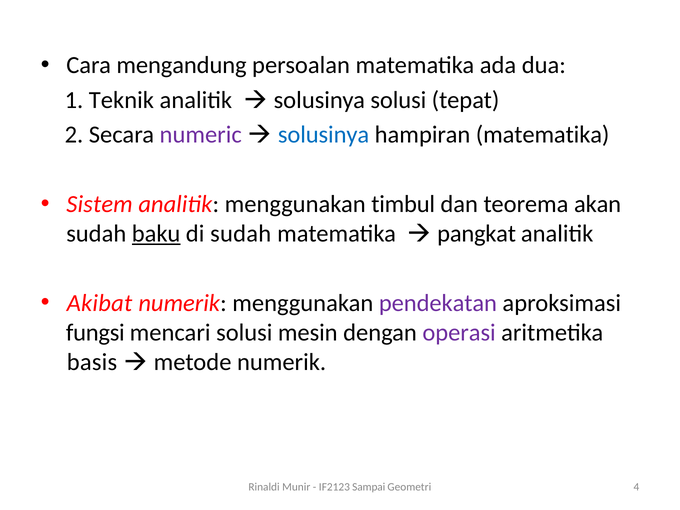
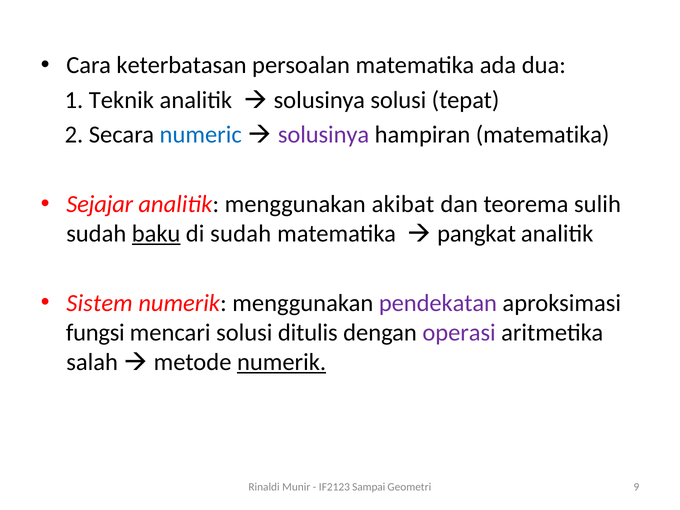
mengandung: mengandung -> keterbatasan (182, 65)
numeric colour: purple -> blue (201, 135)
solusinya colour: blue -> purple (324, 135)
Sistem: Sistem -> Sejajar (100, 204)
timbul: timbul -> akibat (403, 204)
akan: akan -> sulih (597, 204)
Akibat: Akibat -> Sistem (99, 303)
mesin: mesin -> ditulis (308, 333)
basis: basis -> salah (92, 362)
numerik underline: none -> present (282, 362)
4: 4 -> 9 (636, 487)
